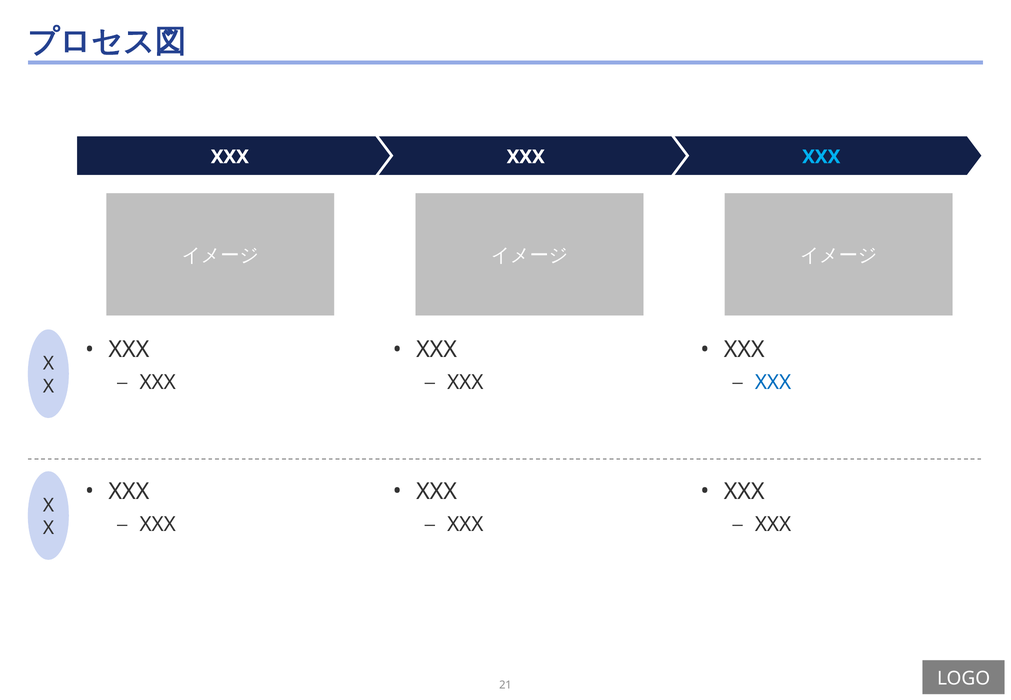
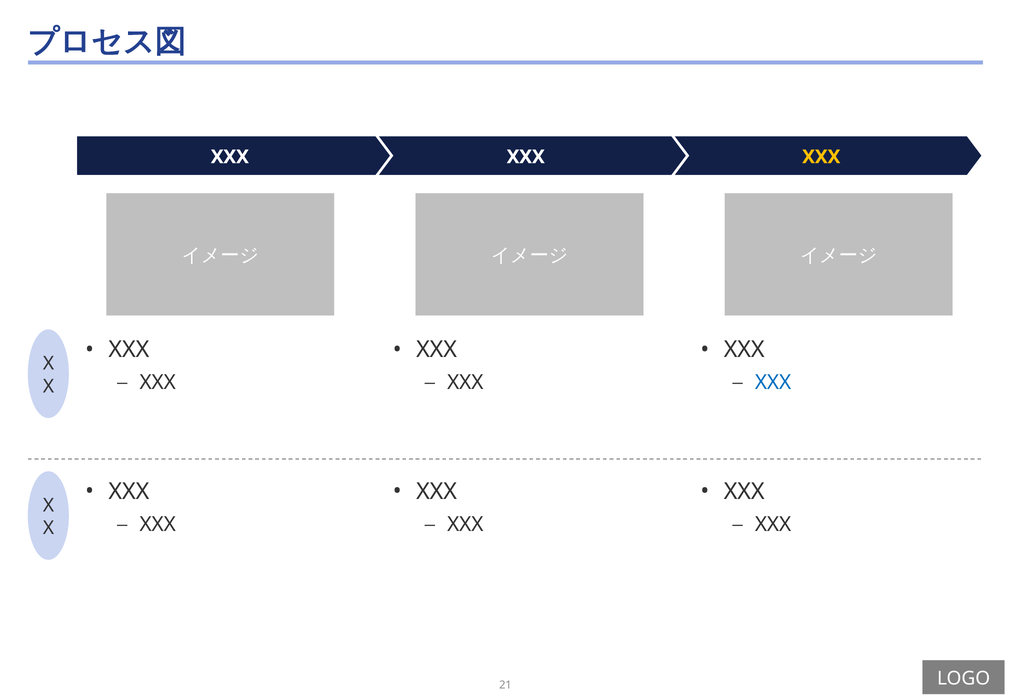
XXX colour: light blue -> yellow (821, 157)
